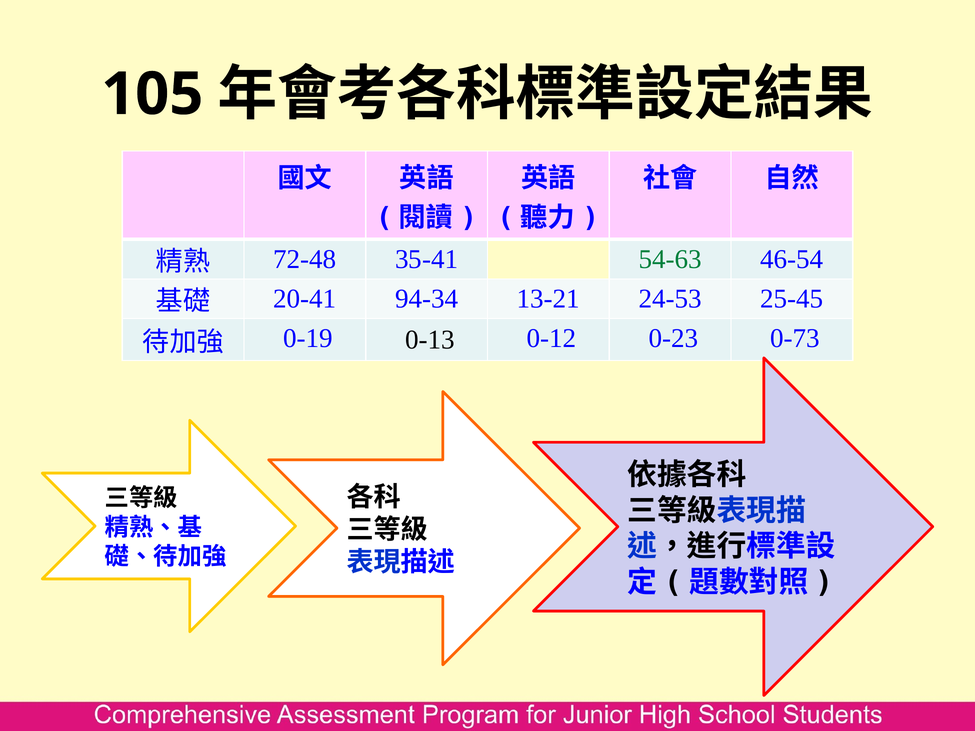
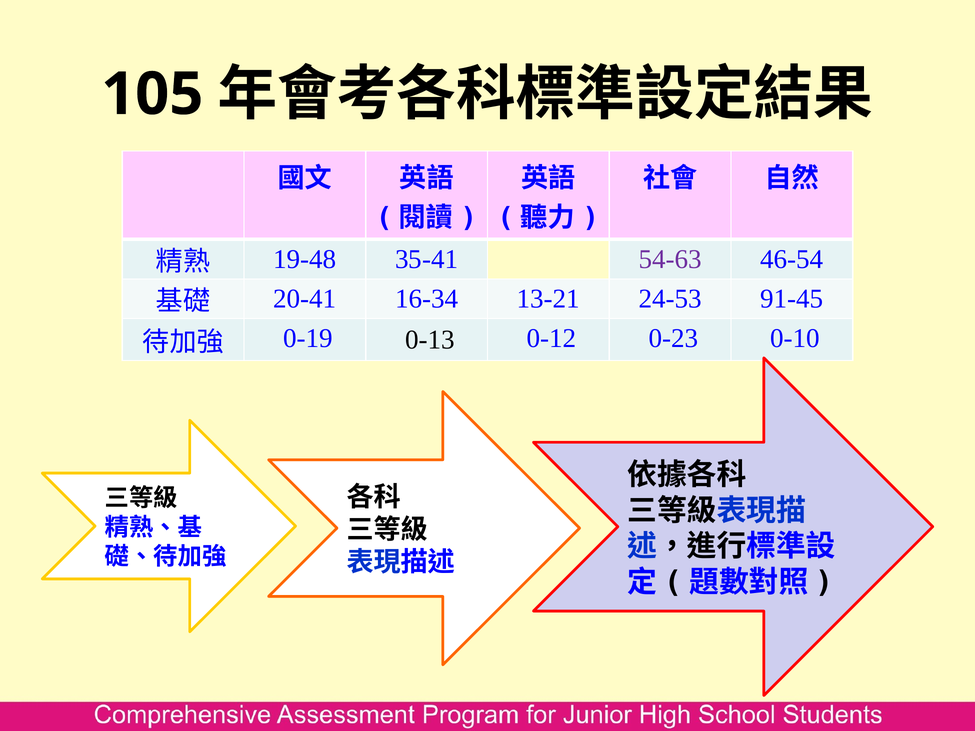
72-48: 72-48 -> 19-48 (305, 259)
54-63 colour: green -> purple (670, 259)
94-34: 94-34 -> 16-34 (427, 299)
25-45: 25-45 -> 91-45 (792, 299)
0-73: 0-73 -> 0-10 (795, 339)
